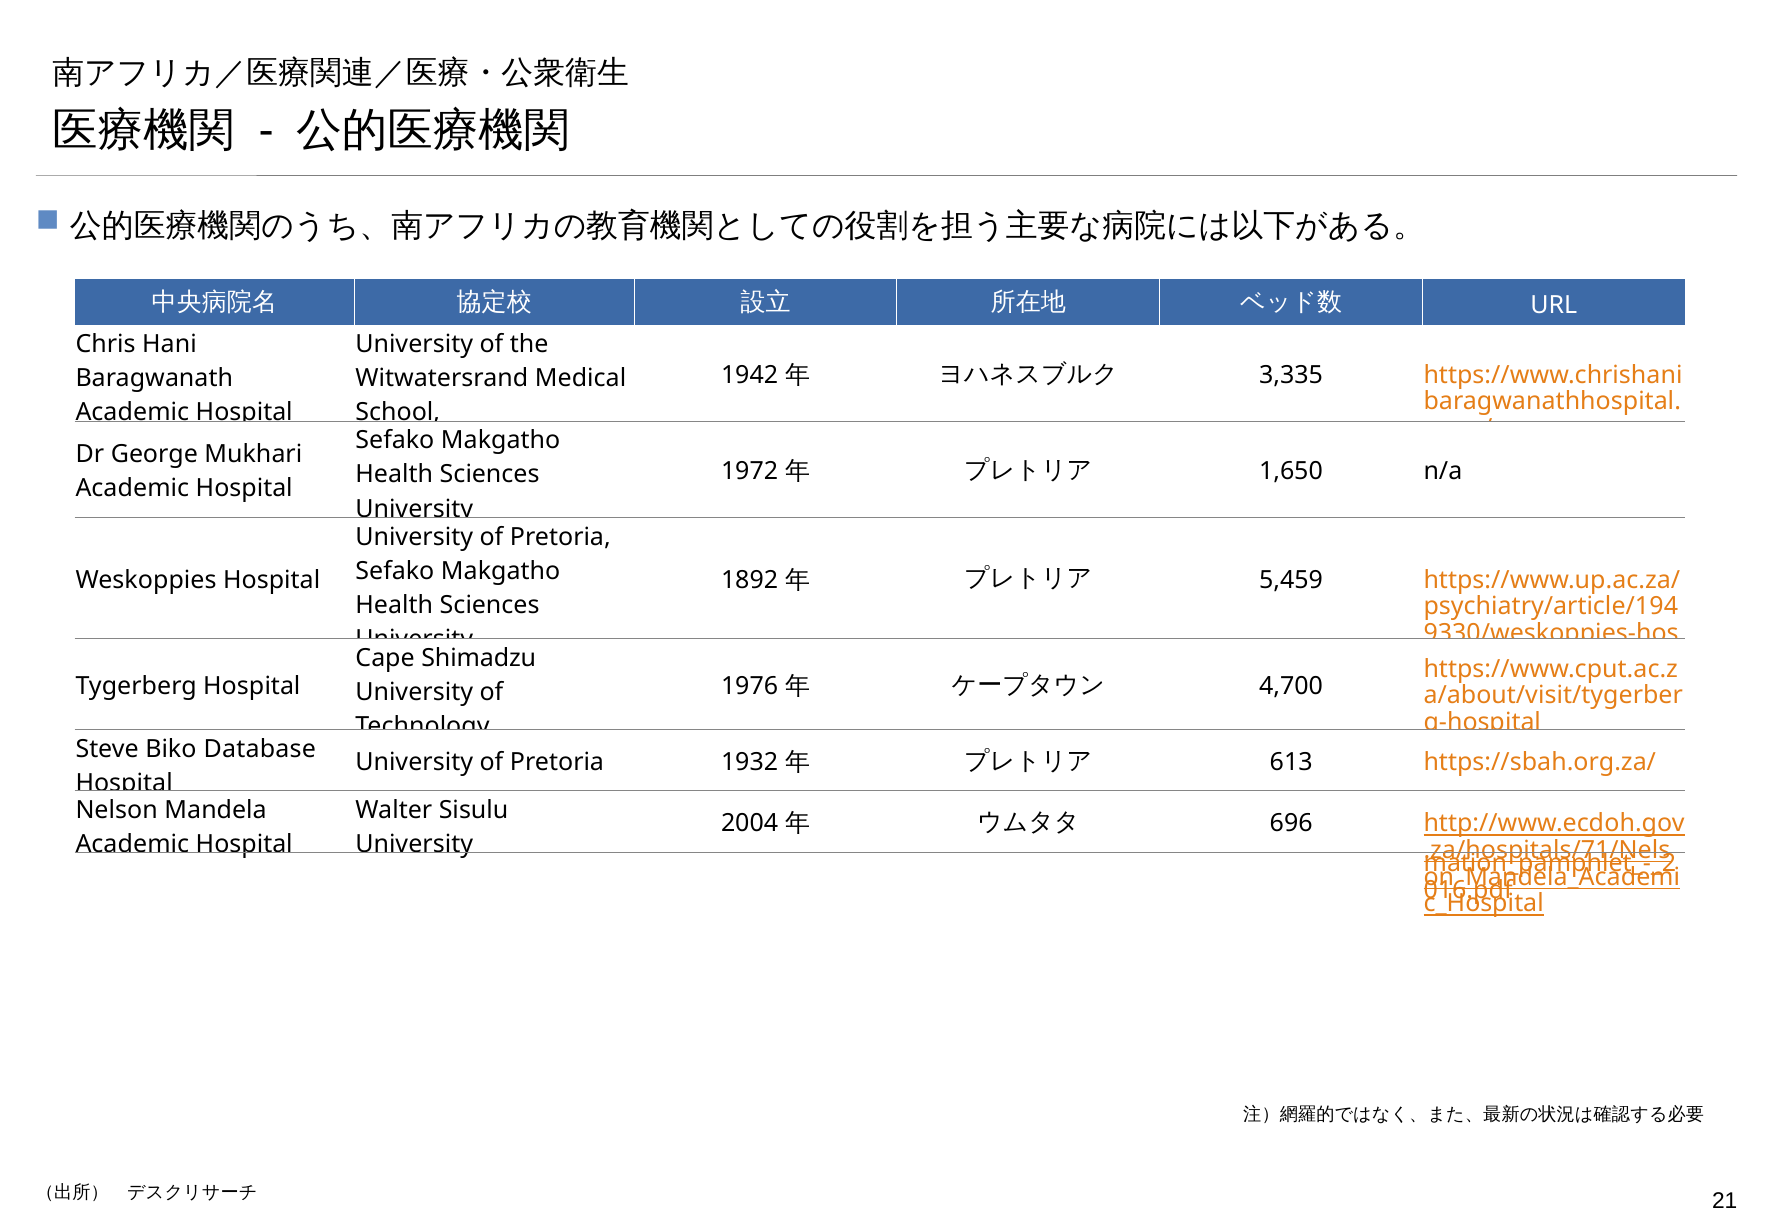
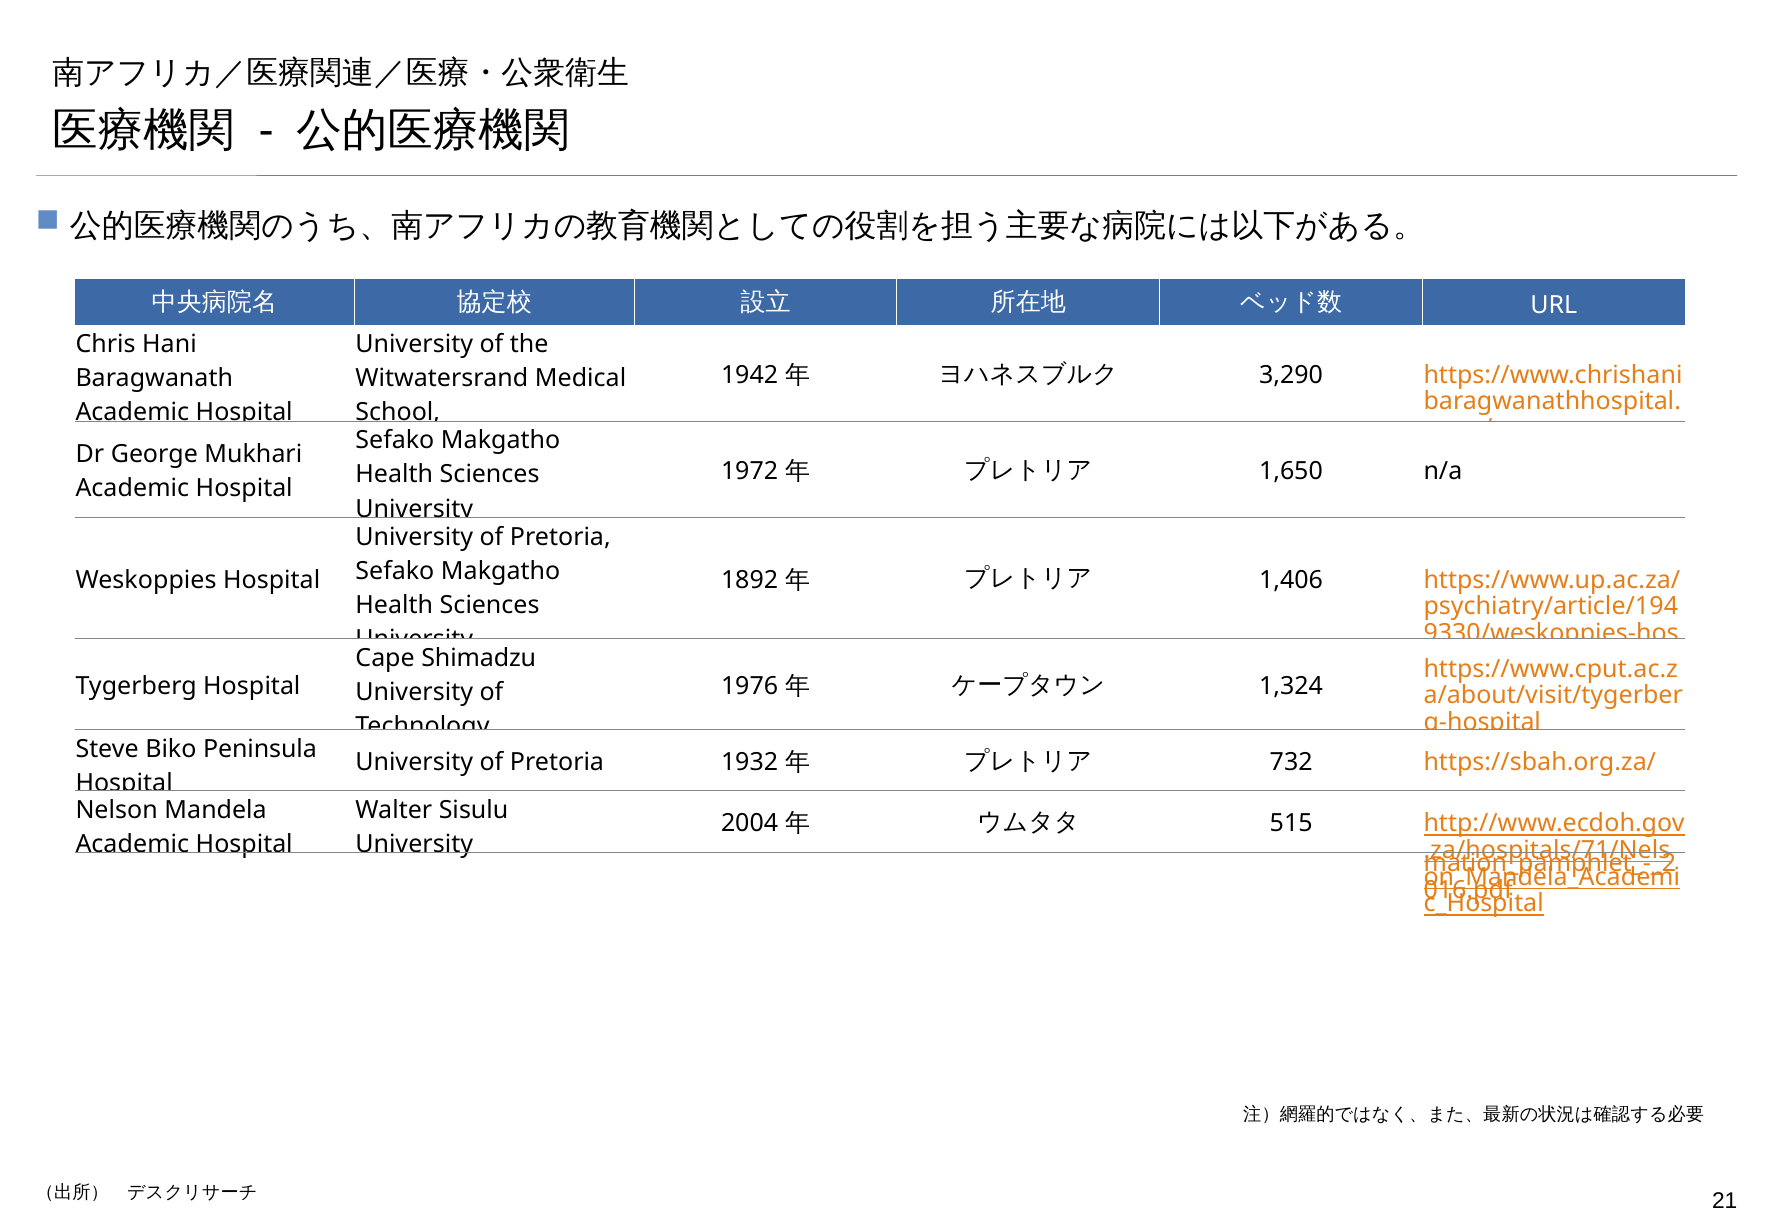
3,335: 3,335 -> 3,290 (1291, 375)
5,459: 5,459 -> 1,406 (1291, 580)
4,700: 4,700 -> 1,324 (1291, 686)
Database: Database -> Peninsula (260, 749)
613: 613 -> 732 (1291, 763)
696: 696 -> 515 (1291, 824)
